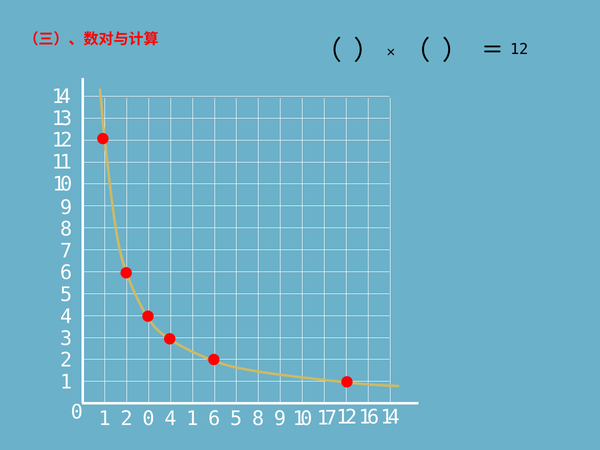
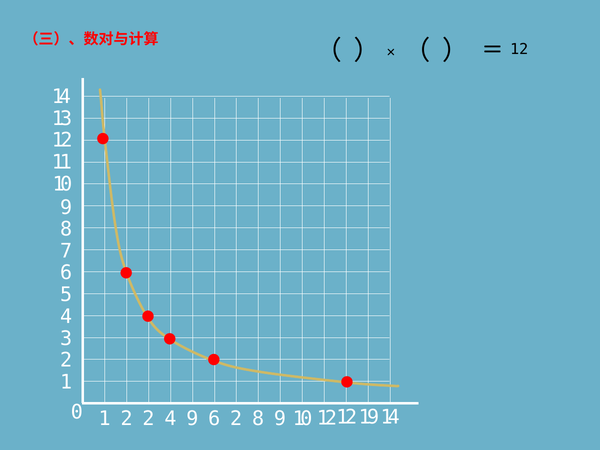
7: 7 -> 2 (331, 418)
2 0: 0 -> 2 (148, 419)
1: 1 -> 9 (192, 419)
6 5: 5 -> 2 (236, 419)
8 6: 6 -> 9 (373, 417)
